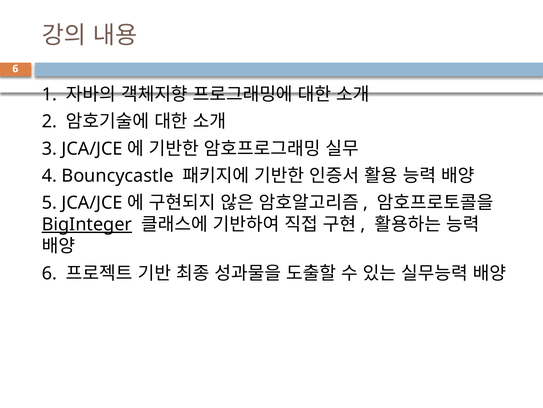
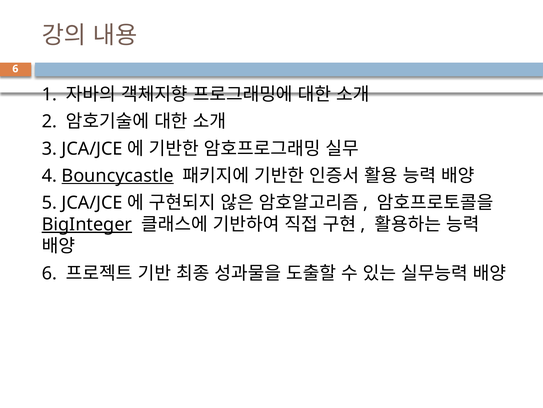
Bouncycastle underline: none -> present (118, 175)
